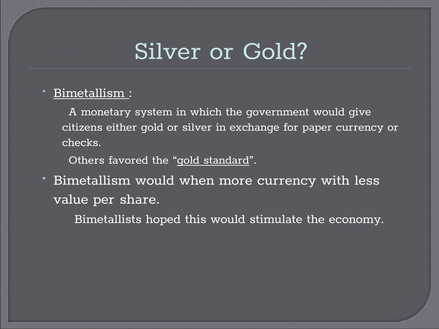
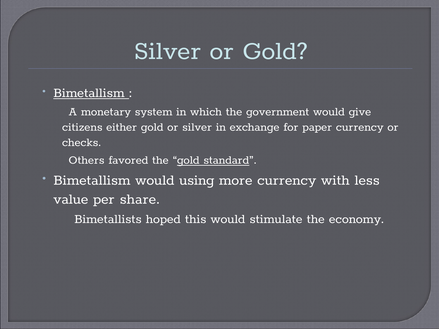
when: when -> using (197, 180)
